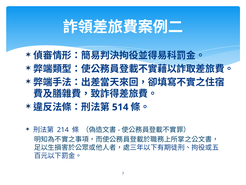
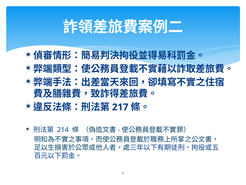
514: 514 -> 217 (120, 107)
